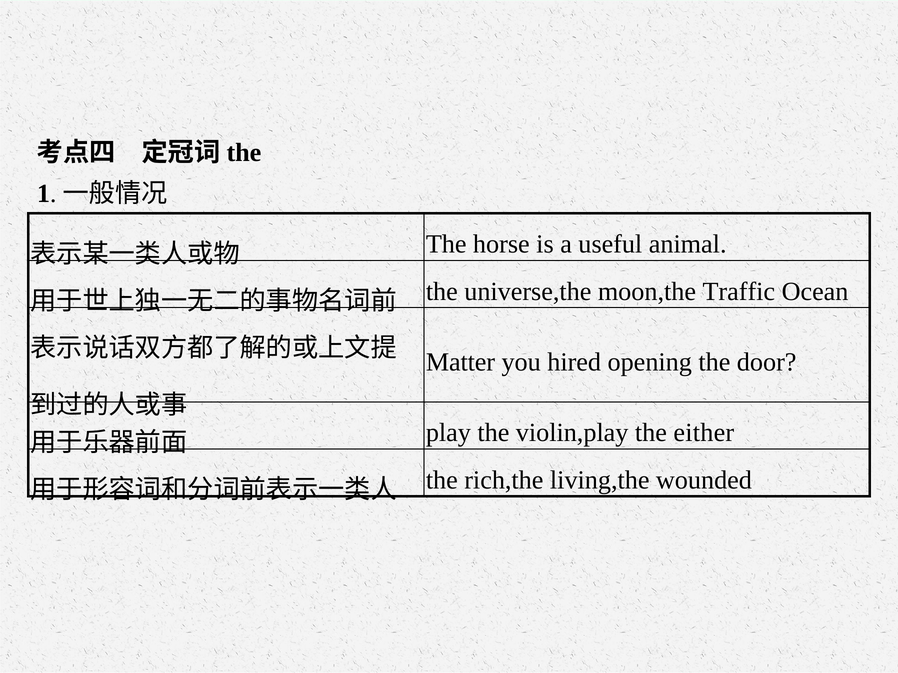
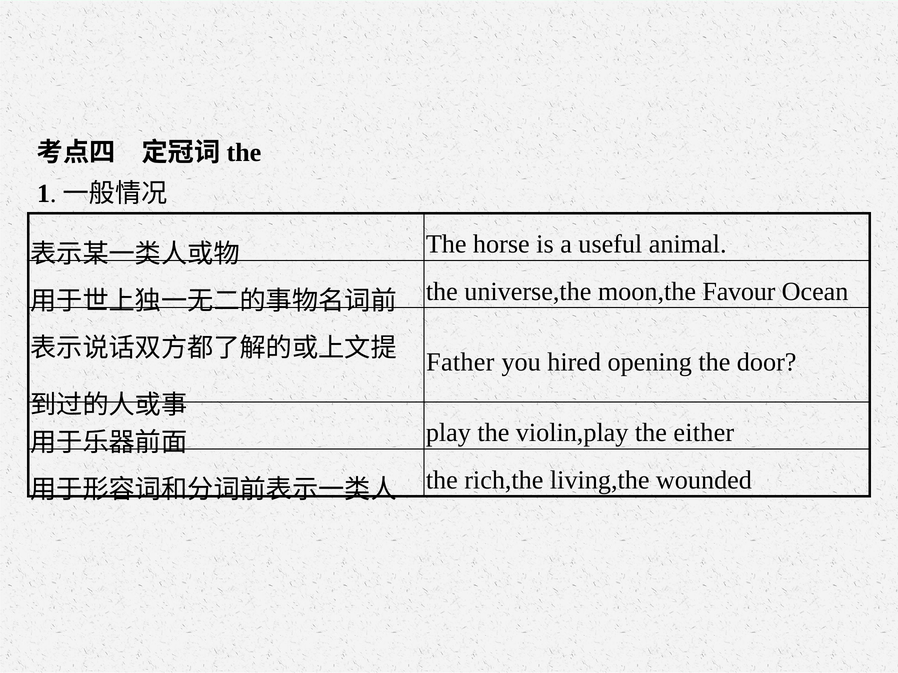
Traffic: Traffic -> Favour (739, 292)
Matter: Matter -> Father (460, 362)
